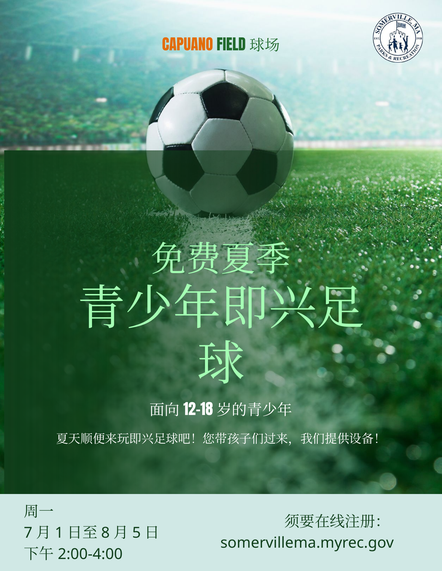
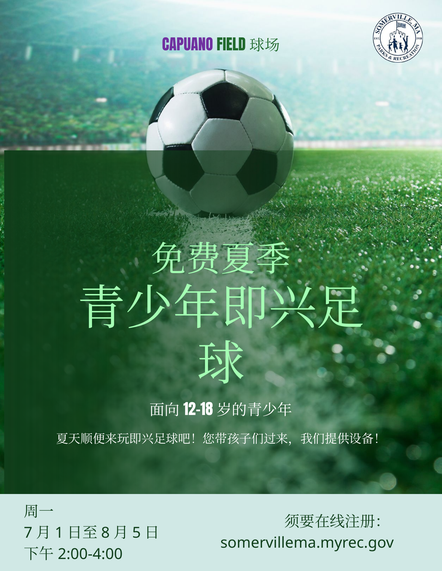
CAPUANO colour: orange -> purple (188, 46)
